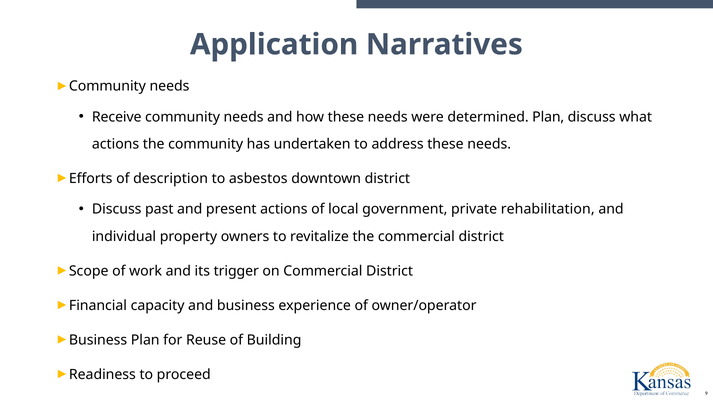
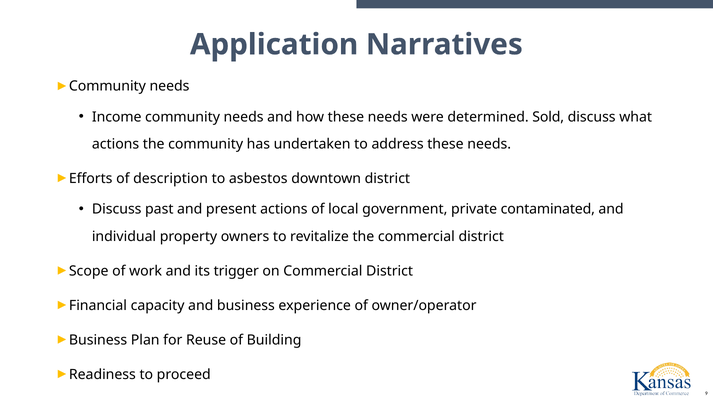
Receive: Receive -> Income (117, 117)
determined Plan: Plan -> Sold (548, 117)
rehabilitation: rehabilitation -> contaminated (548, 209)
